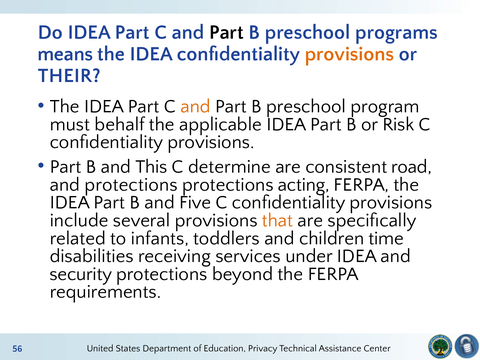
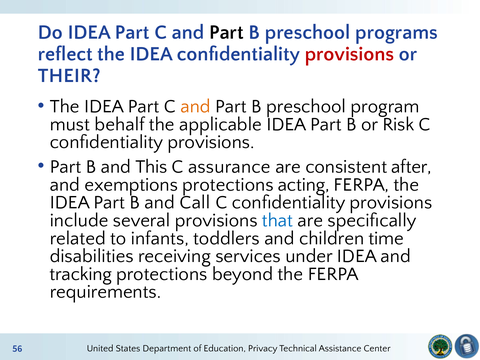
means: means -> reflect (65, 54)
provisions colour: orange -> red (349, 54)
determine: determine -> assurance (229, 167)
road: road -> after (412, 167)
and protections: protections -> exemptions (131, 185)
Five: Five -> Call (195, 202)
that colour: orange -> blue (278, 220)
security: security -> tracking (81, 274)
